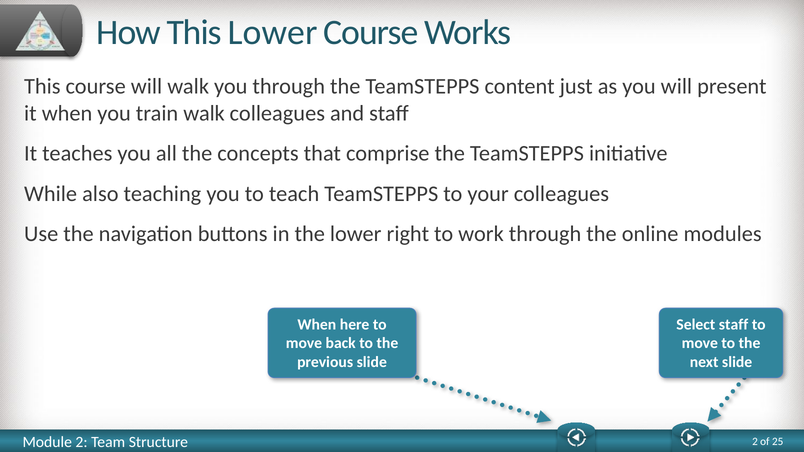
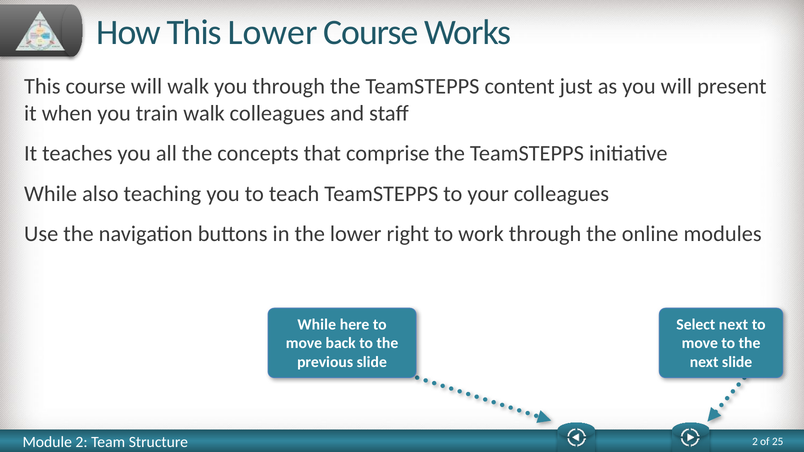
When: When -> While (317, 325)
Select staff: staff -> next (733, 325)
